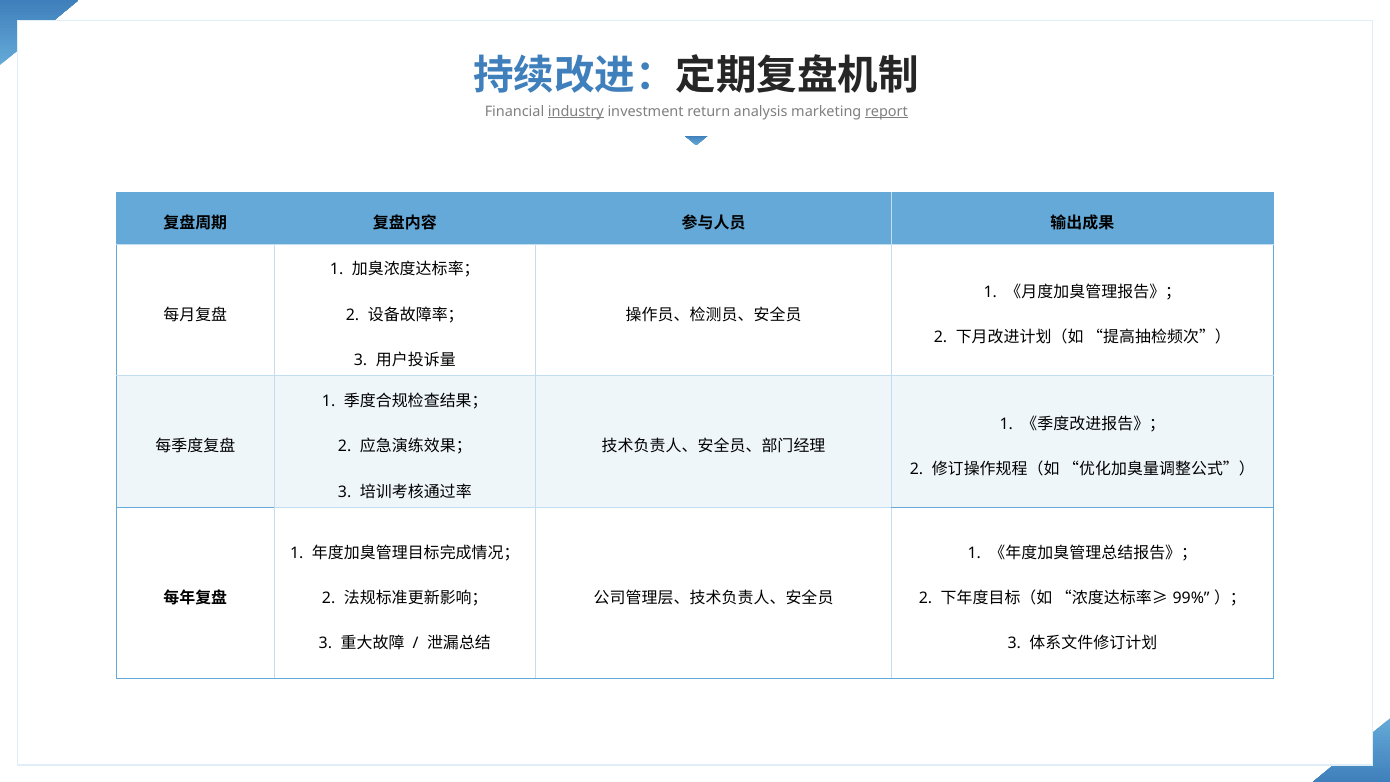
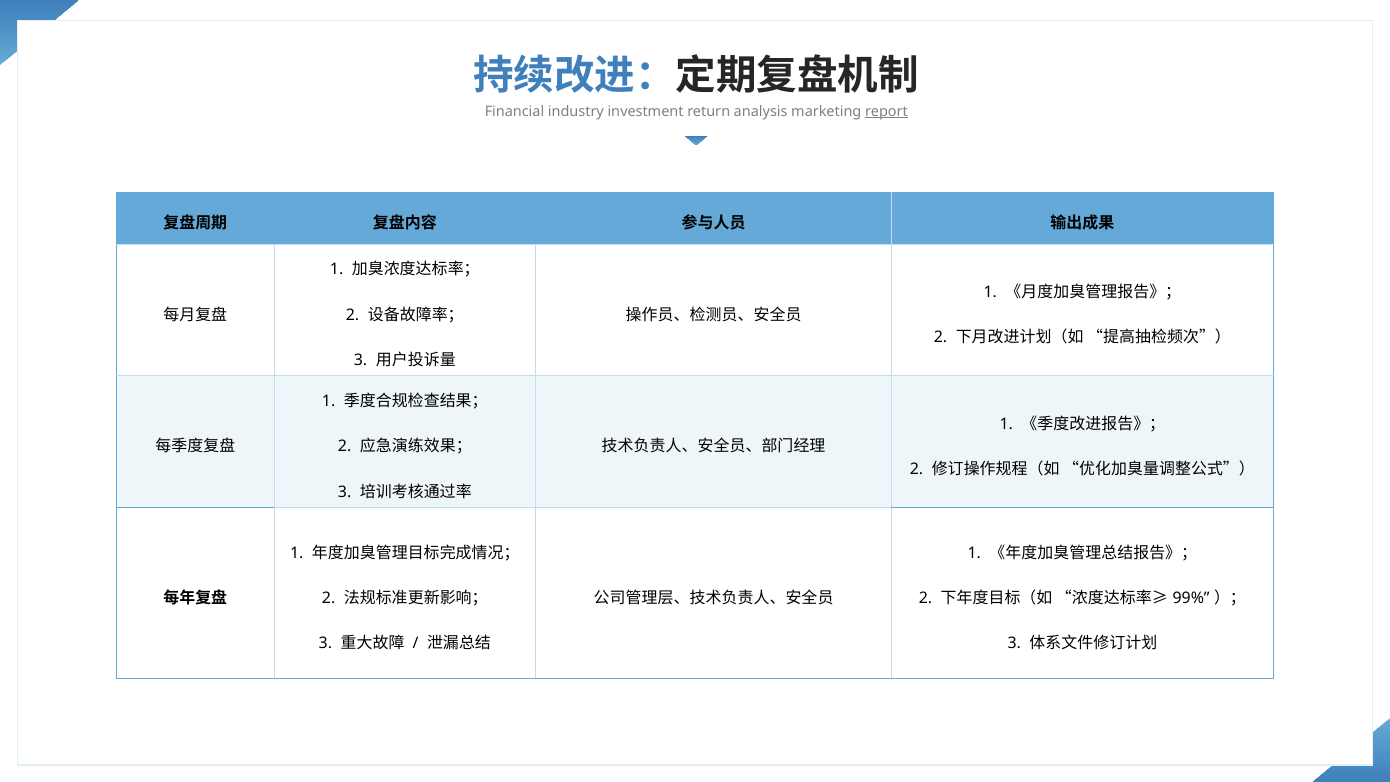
industry underline: present -> none (576, 111)
